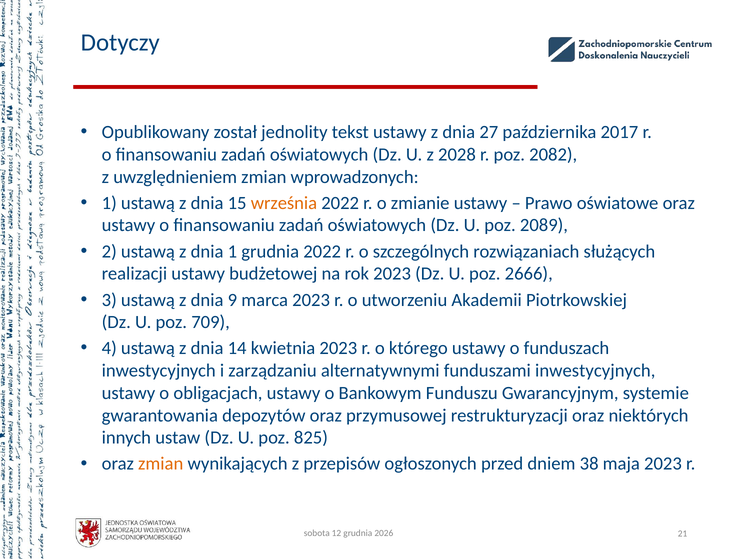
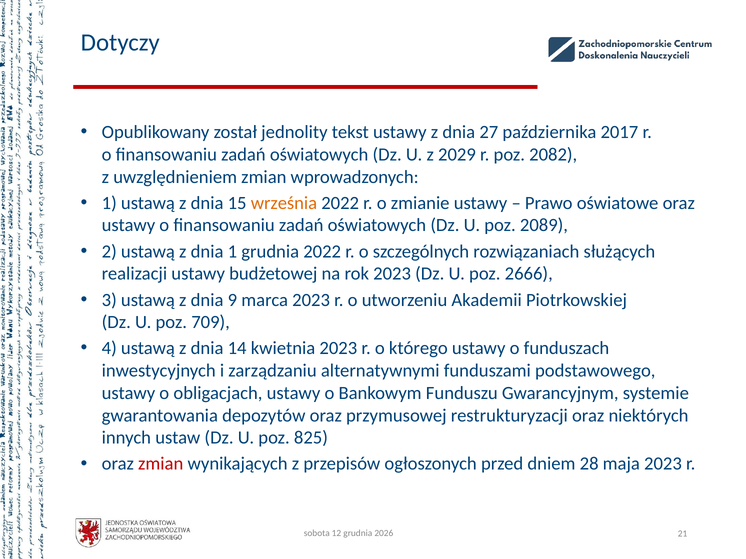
2028: 2028 -> 2029 (457, 155)
funduszami inwestycyjnych: inwestycyjnych -> podstawowego (595, 371)
zmian colour: orange -> red (161, 464)
38: 38 -> 28 (589, 464)
